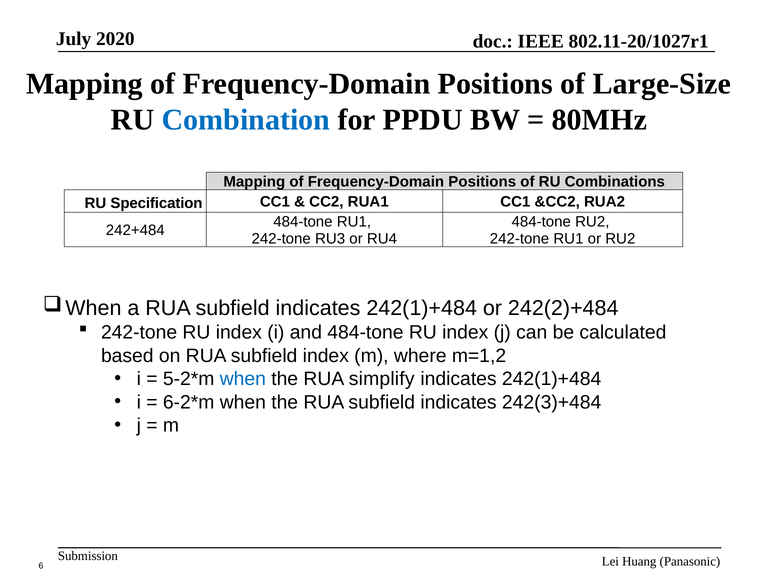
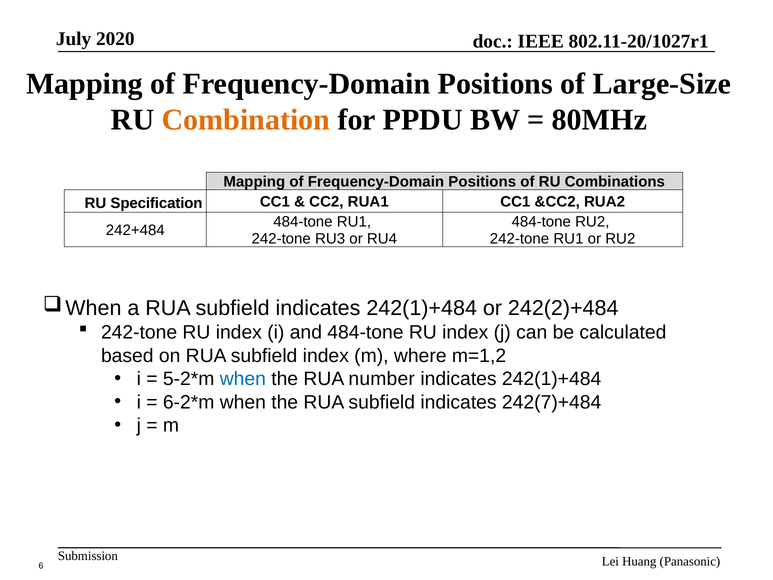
Combination colour: blue -> orange (246, 120)
simplify: simplify -> number (382, 379)
242(3)+484: 242(3)+484 -> 242(7)+484 (552, 402)
